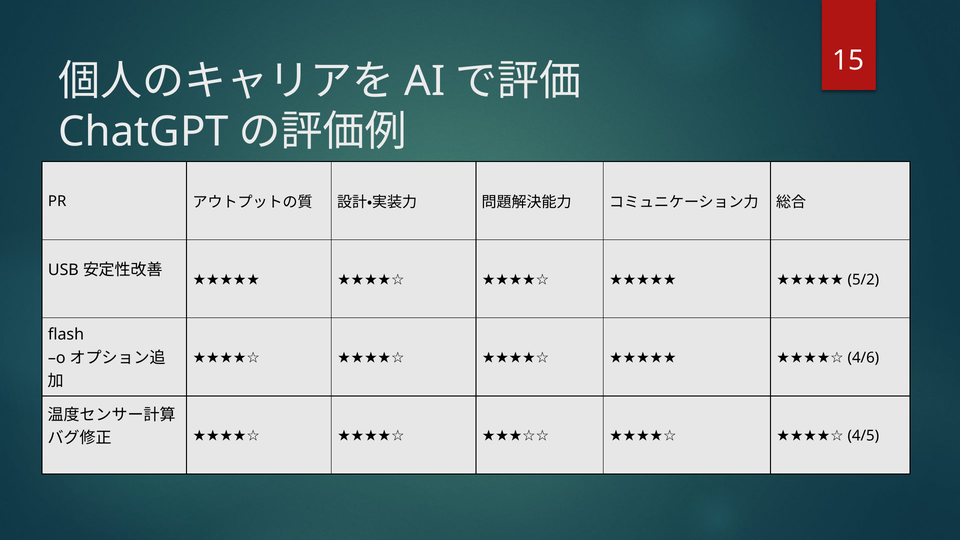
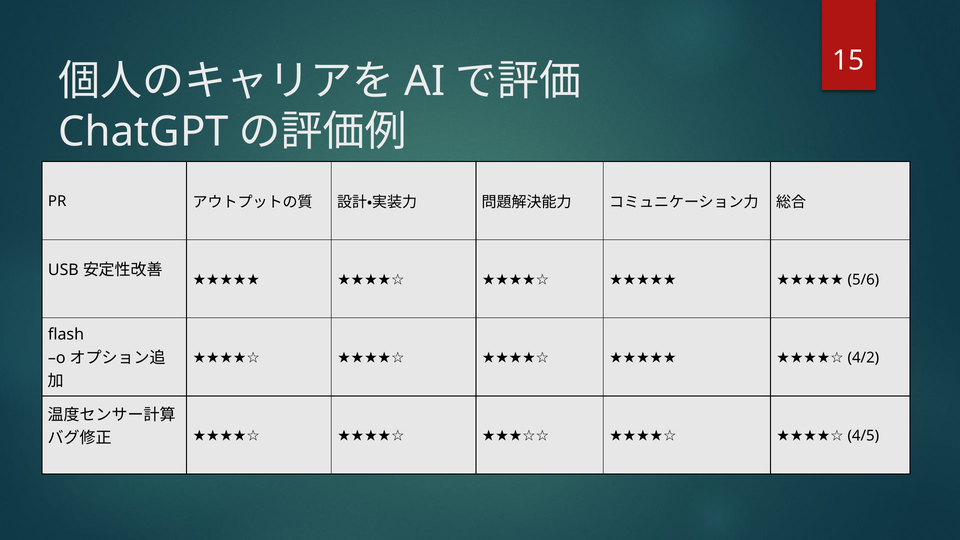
5/2: 5/2 -> 5/6 (863, 280)
4/6: 4/6 -> 4/2 (863, 358)
